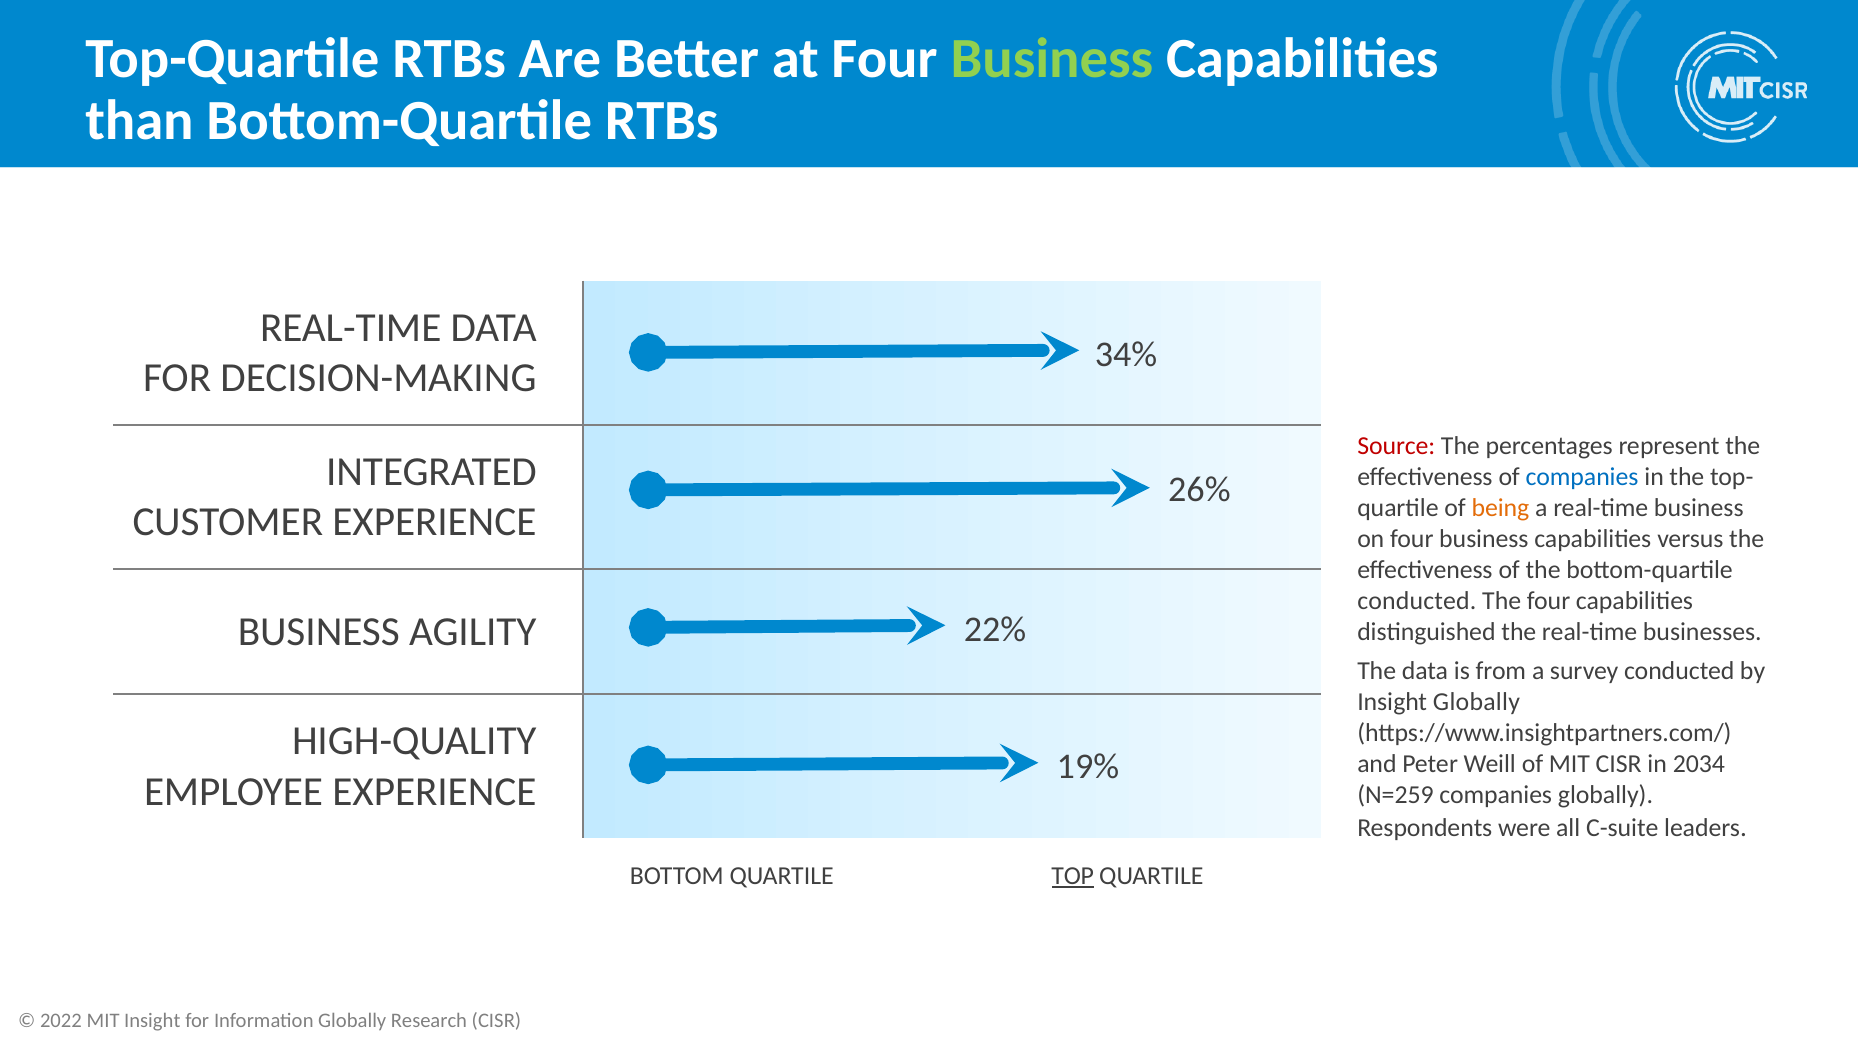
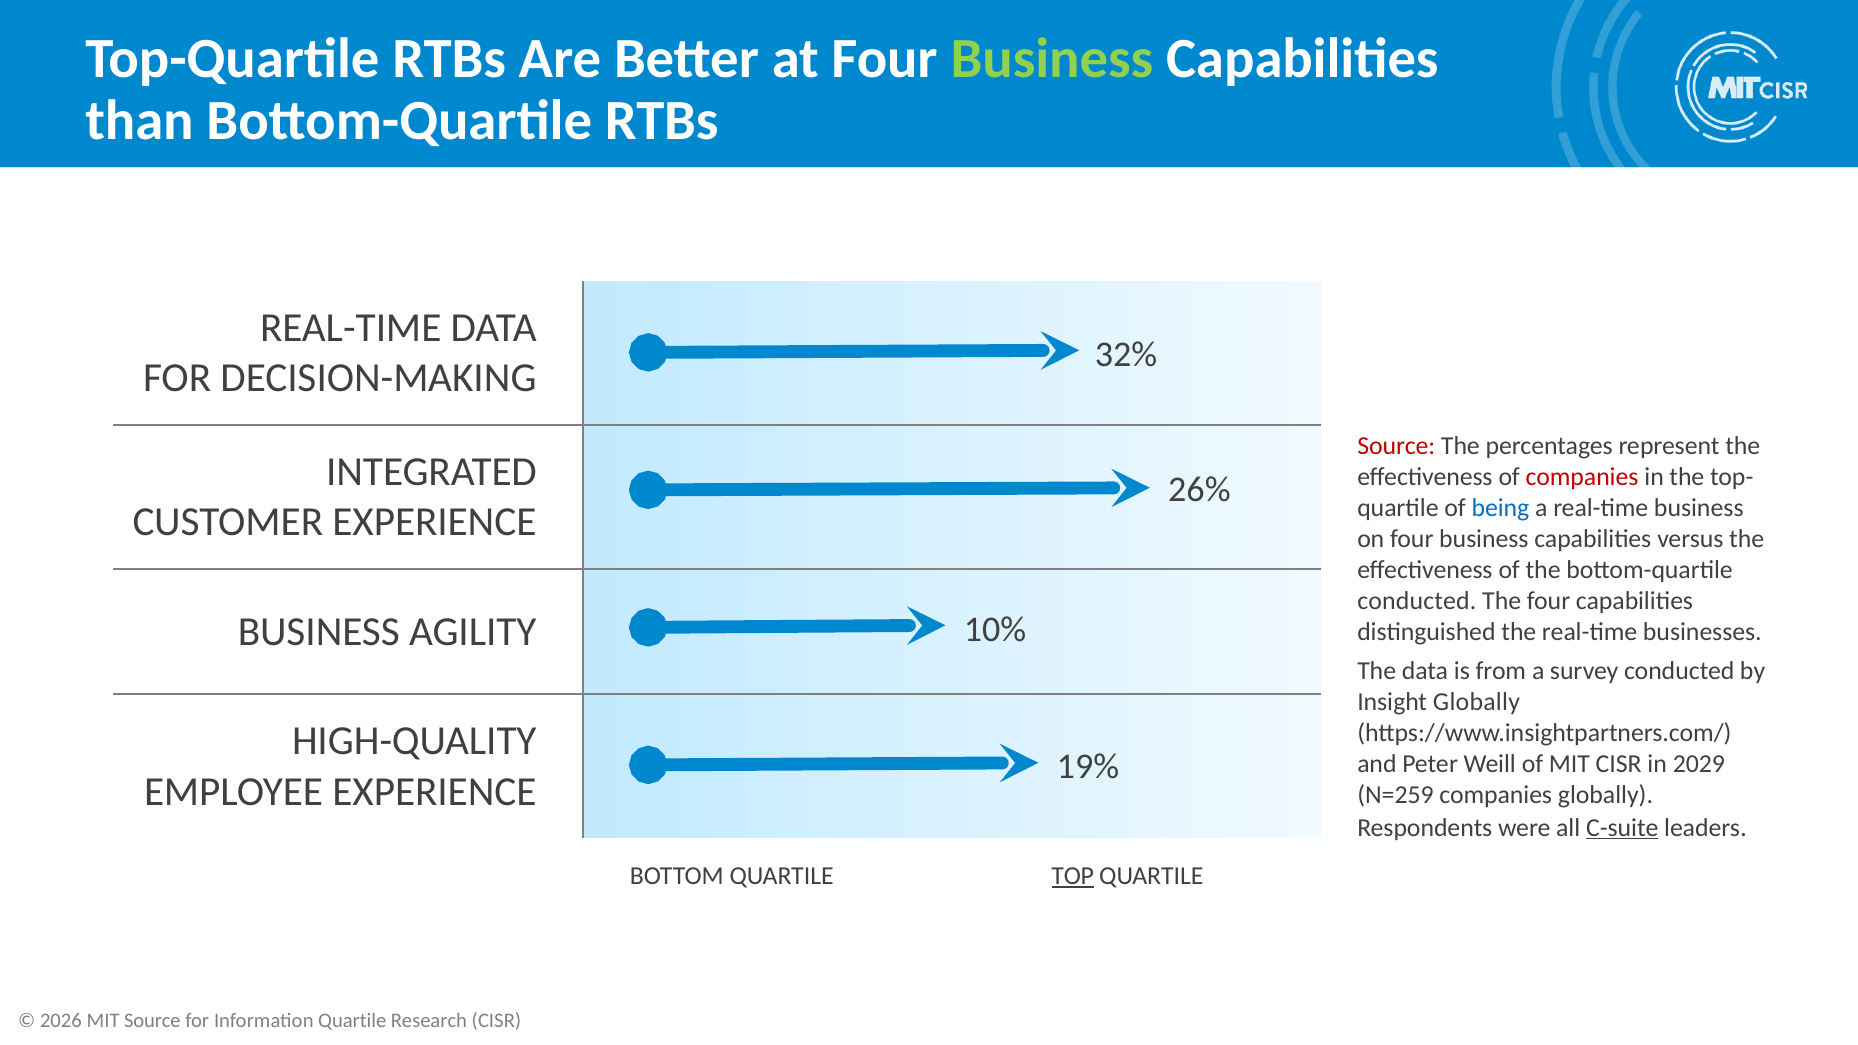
34%: 34% -> 32% (1126, 355)
companies colour: blue -> red (1582, 477)
being colour: orange -> blue (1500, 509)
22%: 22% -> 10% (995, 630)
2034: 2034 -> 2029 (1699, 764)
C-suite underline: none -> present (1622, 828)
2022: 2022 -> 2026 (61, 1021)
MIT Insight: Insight -> Source (152, 1021)
Information Globally: Globally -> Quartile (352, 1021)
